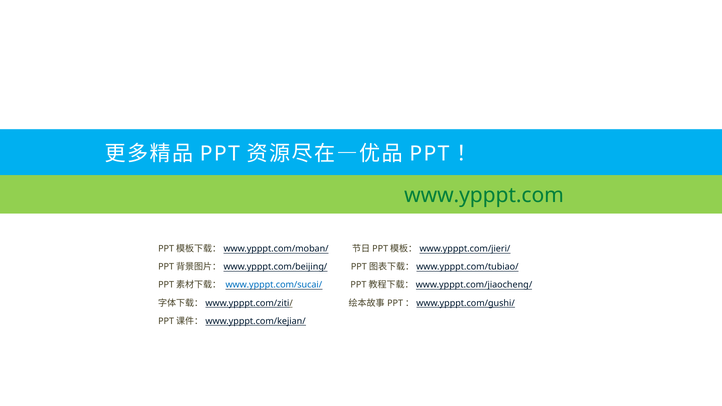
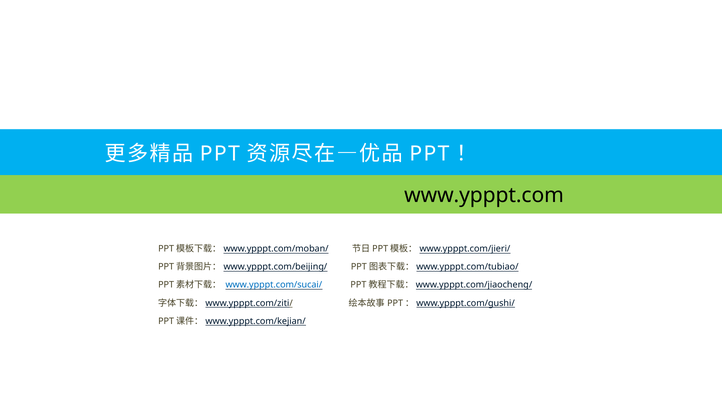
www.ypppt.com colour: green -> black (484, 196)
